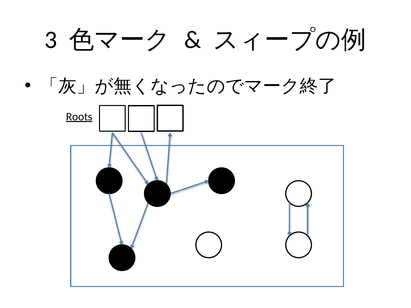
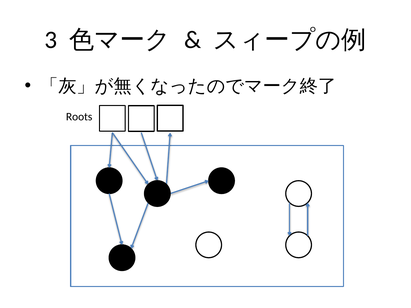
Roots underline: present -> none (79, 117)
